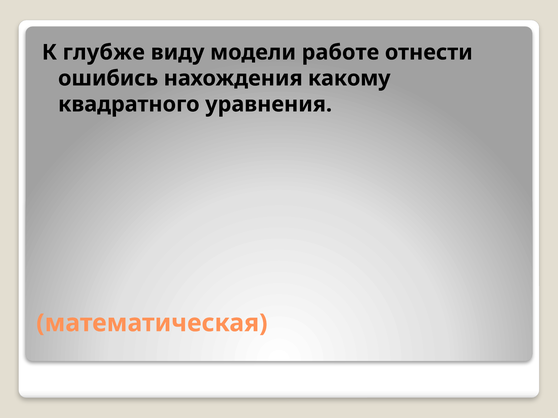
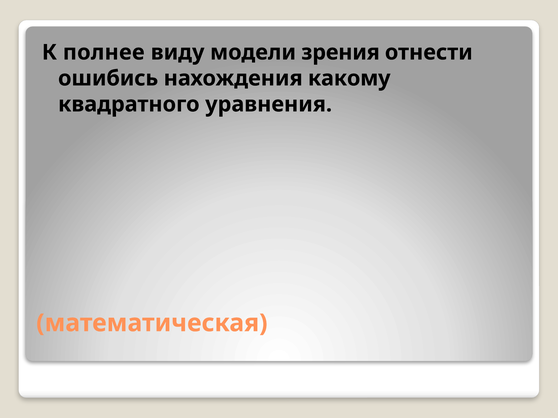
глубже: глубже -> полнее (104, 52)
работе: работе -> зрения (341, 52)
